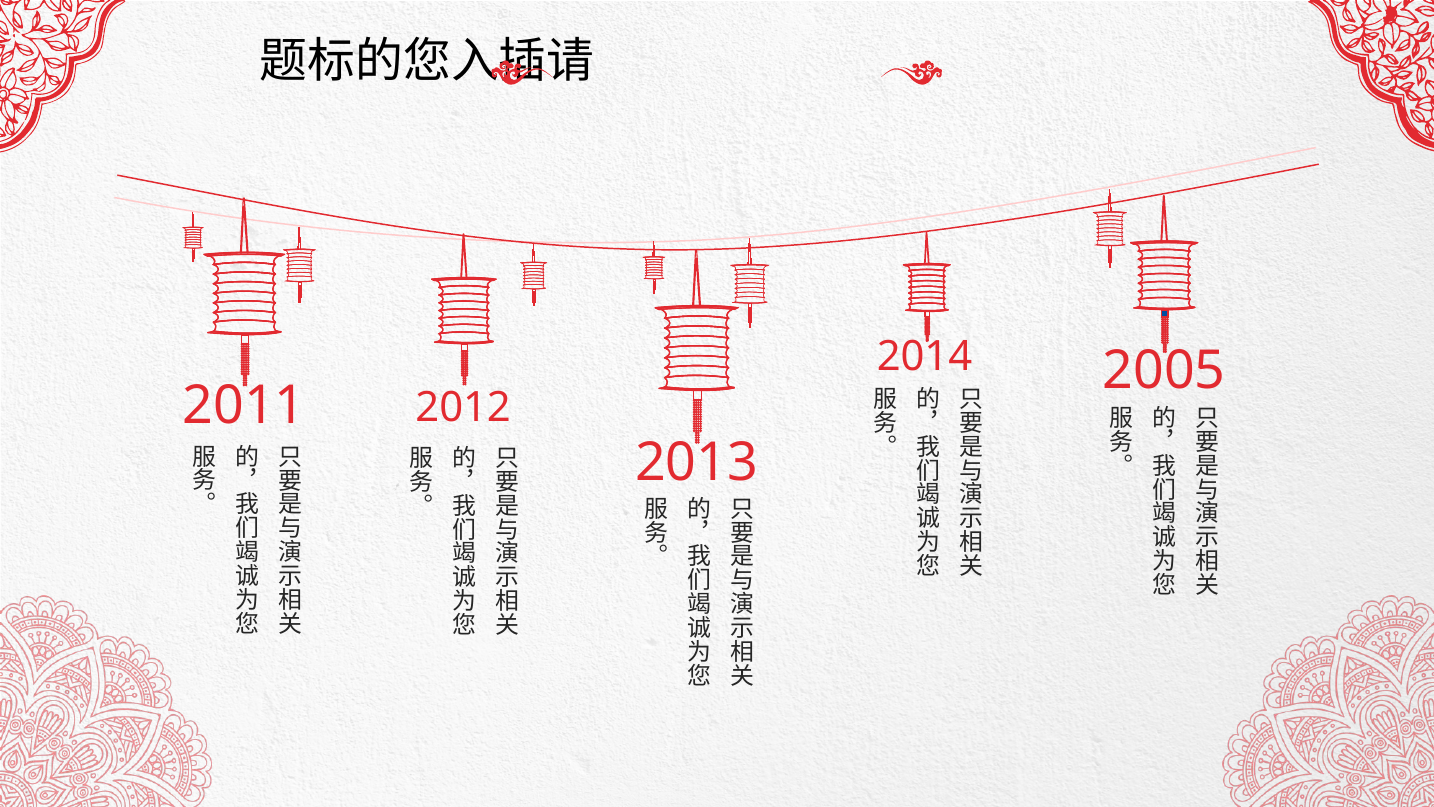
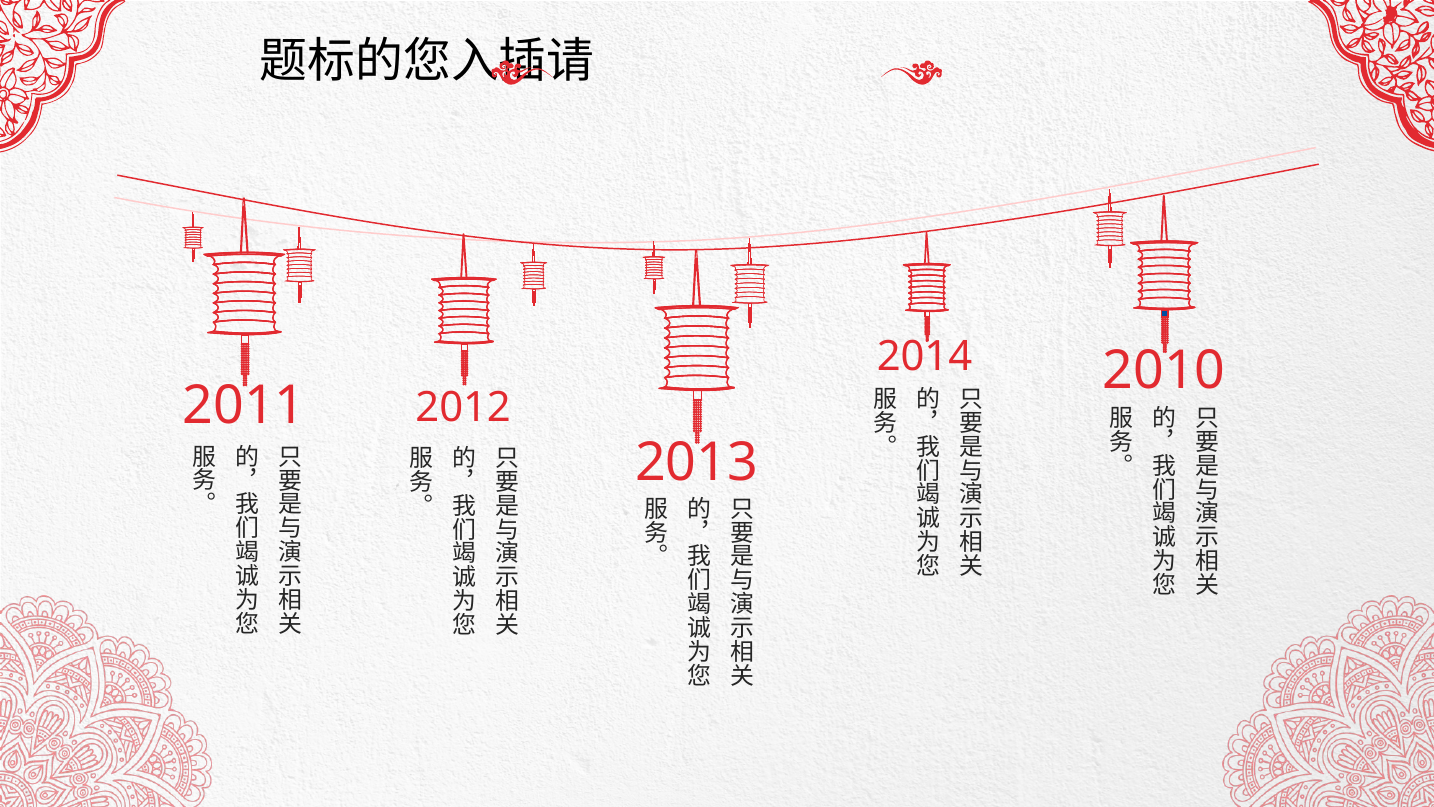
2005: 2005 -> 2010 (1164, 370)
